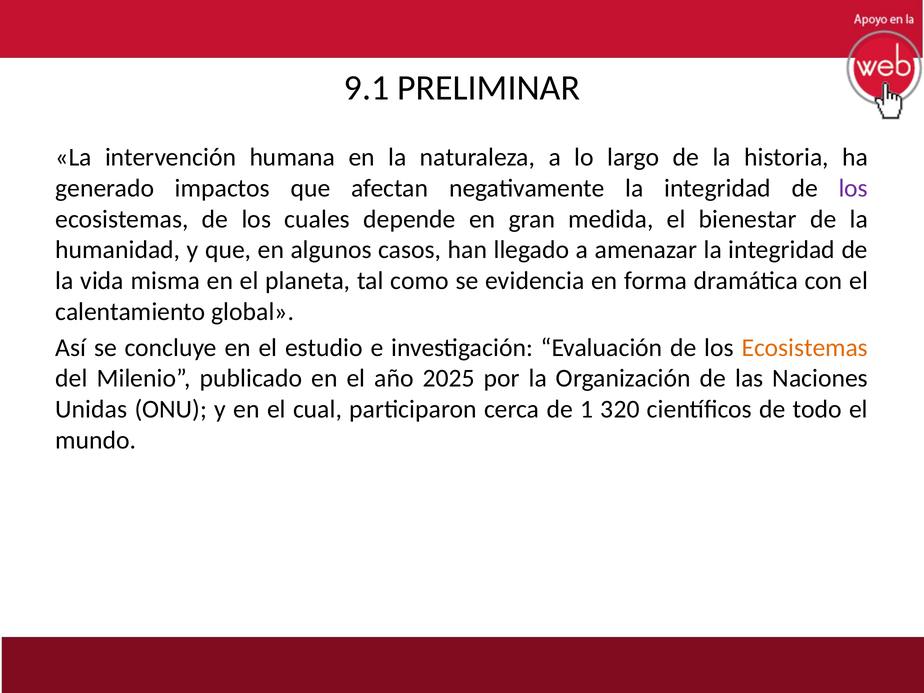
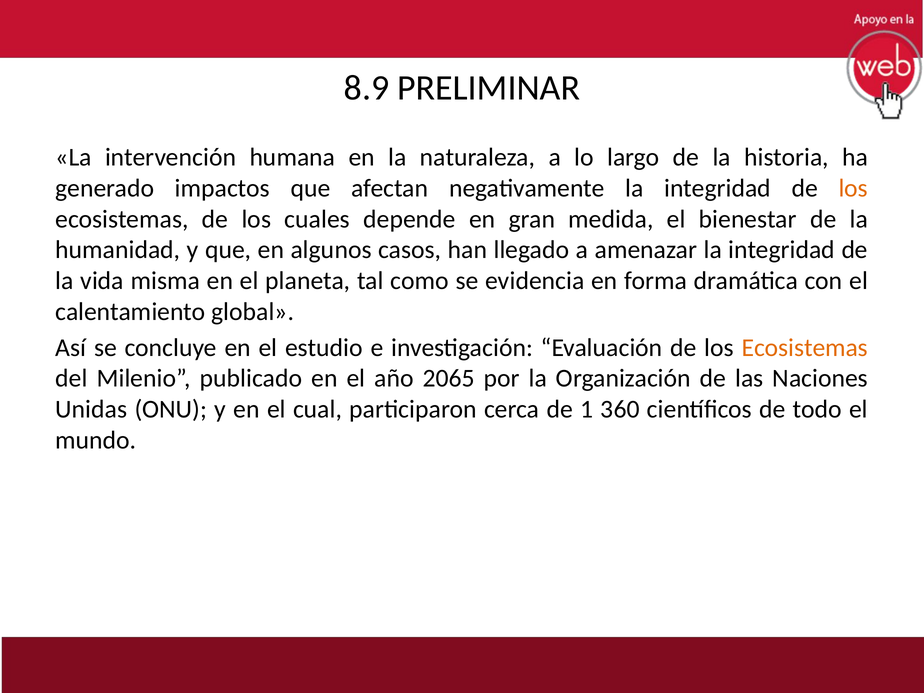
9.1: 9.1 -> 8.9 (367, 88)
los colour: purple -> orange (853, 188)
2025: 2025 -> 2065 (449, 378)
320: 320 -> 360 (620, 409)
